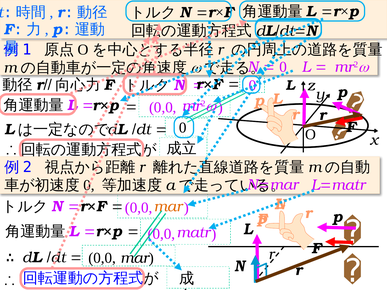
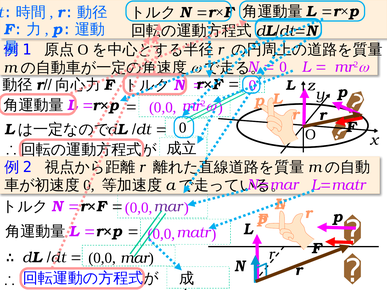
mar colour: orange -> purple (168, 206)
